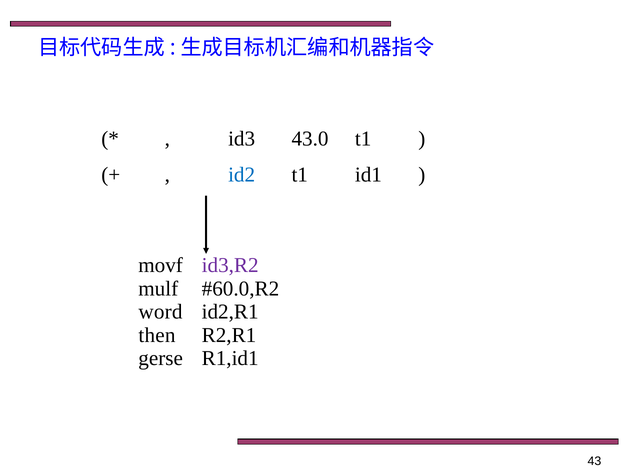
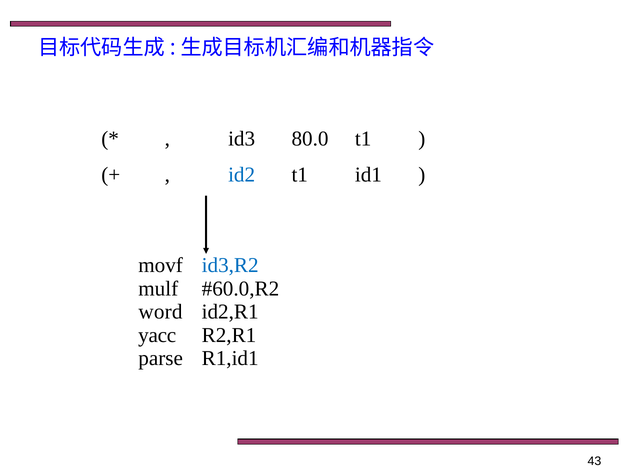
43.0: 43.0 -> 80.0 (310, 139)
id3,R2 colour: purple -> blue (230, 265)
then: then -> yacc (157, 335)
gerse: gerse -> parse (161, 358)
